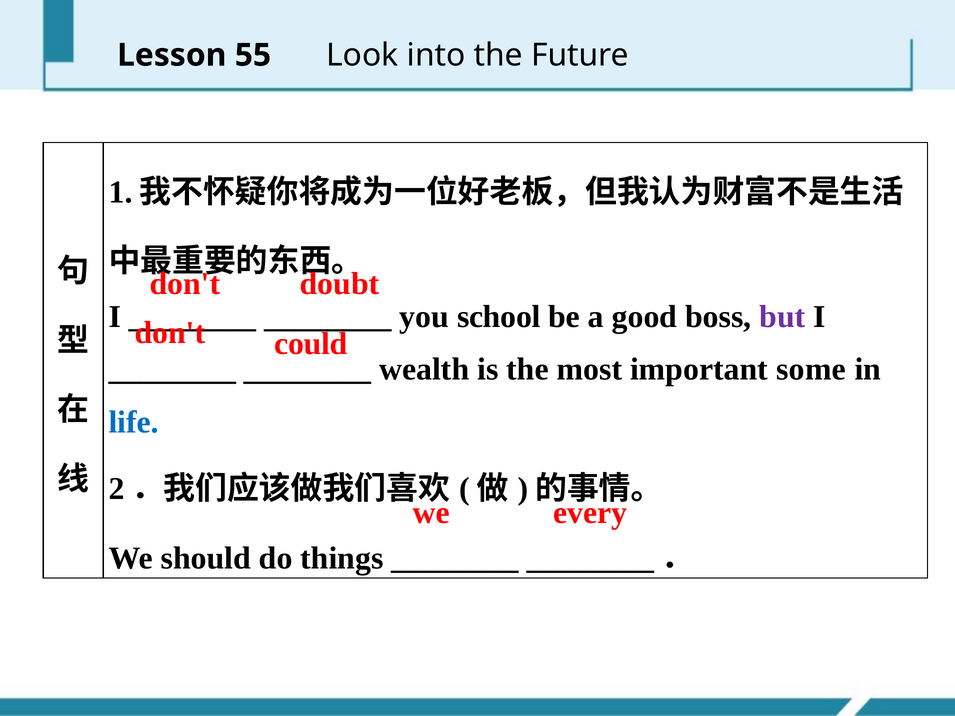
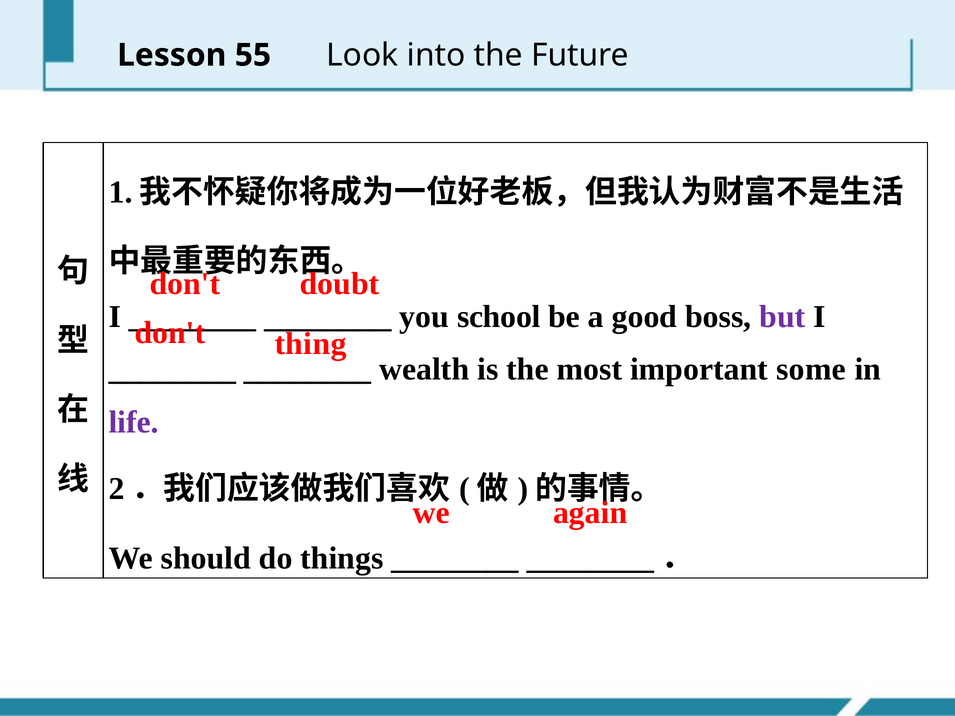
could: could -> thing (311, 344)
life colour: blue -> purple (134, 422)
every: every -> again (590, 513)
